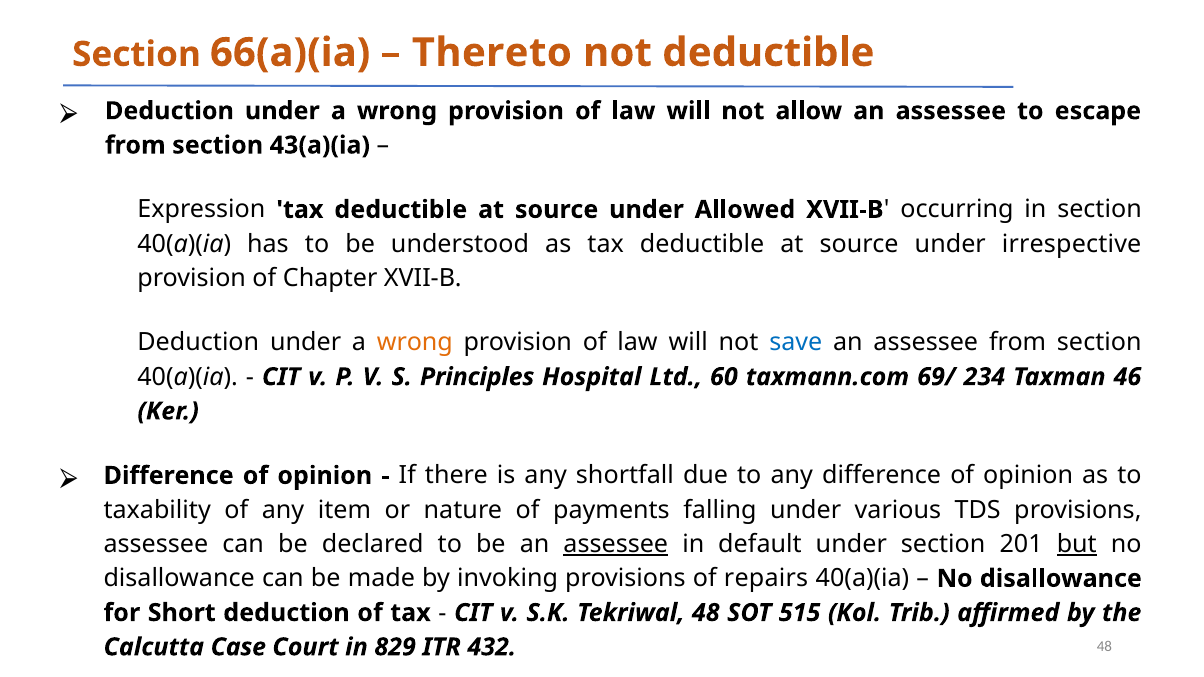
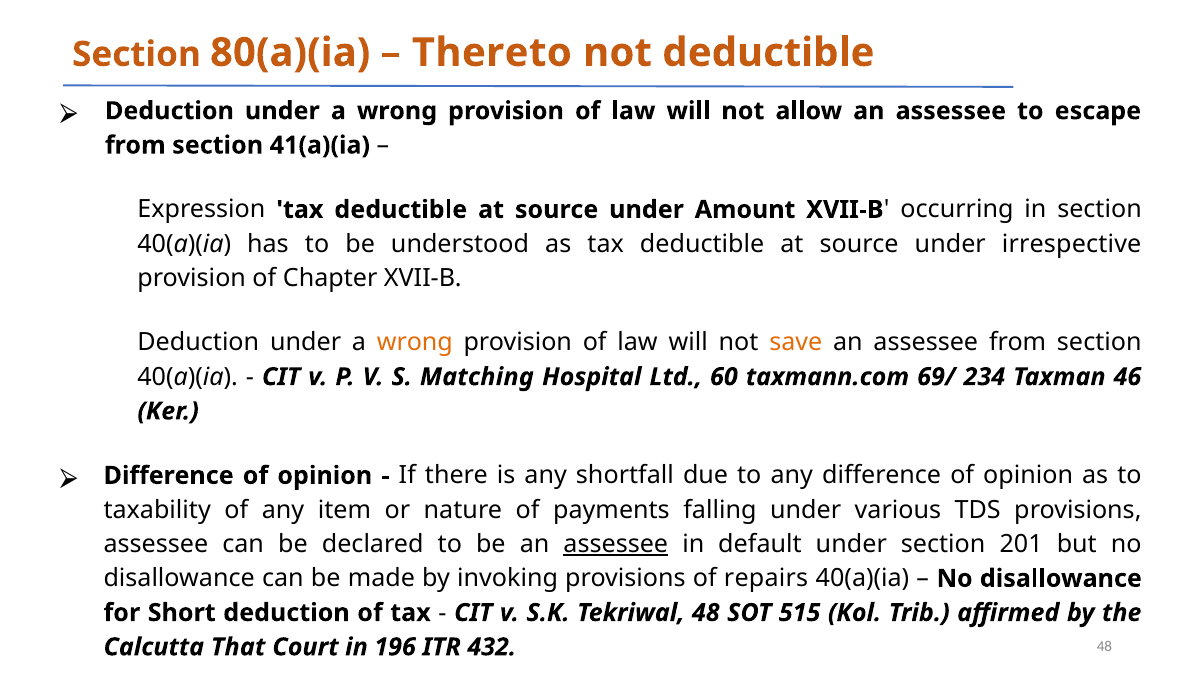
66(a)(ia: 66(a)(ia -> 80(a)(ia (290, 53)
43(a)(ia: 43(a)(ia -> 41(a)(ia (320, 145)
Allowed: Allowed -> Amount (745, 210)
save colour: blue -> orange (796, 343)
Principles: Principles -> Matching (477, 377)
but underline: present -> none (1077, 544)
Case: Case -> That (238, 647)
829: 829 -> 196 (395, 647)
